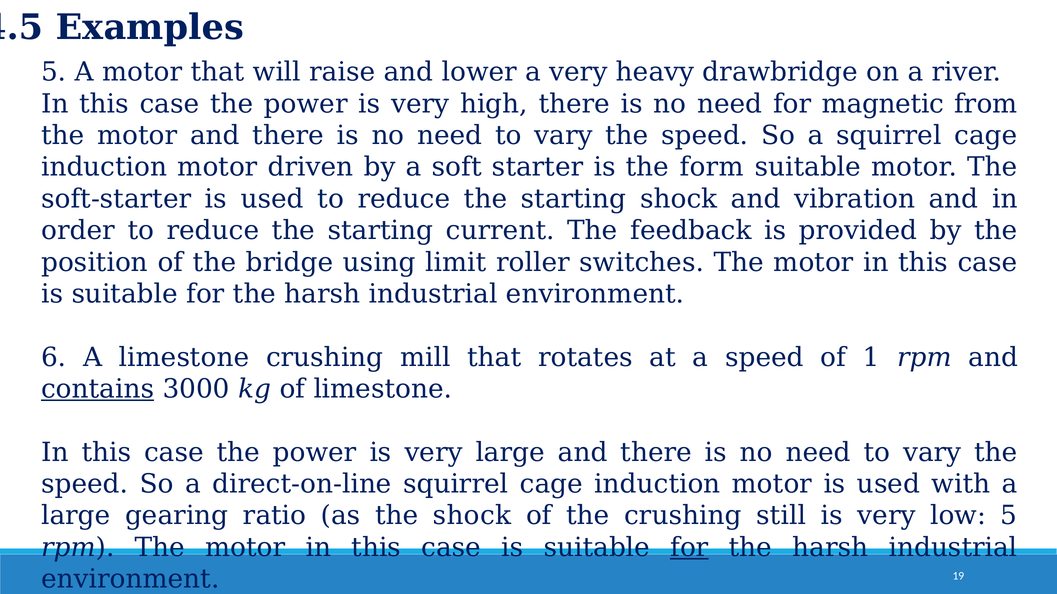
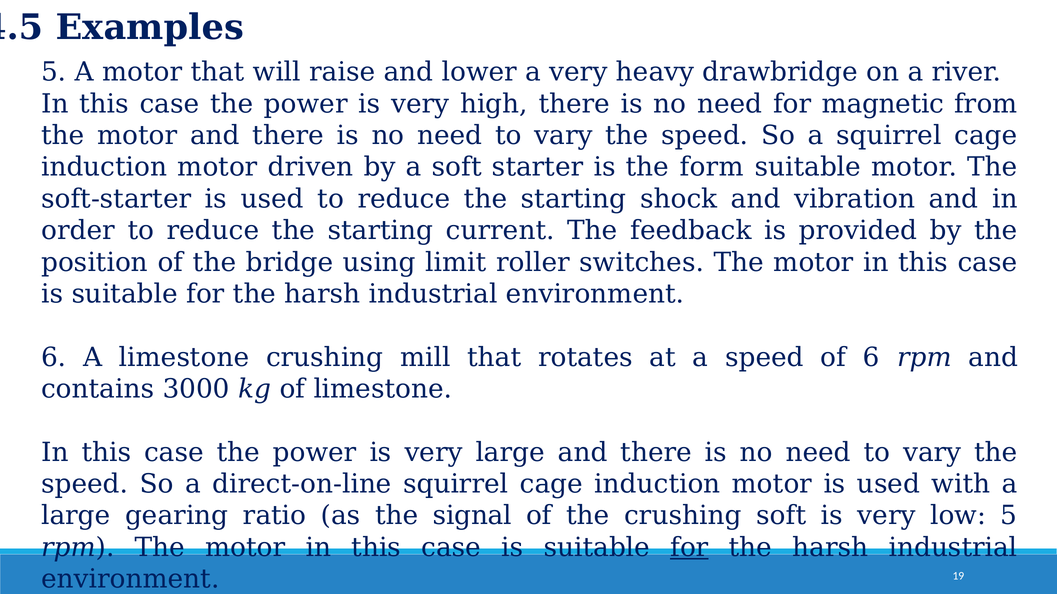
of 1: 1 -> 6 (871, 358)
contains underline: present -> none (98, 389)
the shock: shock -> signal (472, 516)
crushing still: still -> soft (781, 516)
